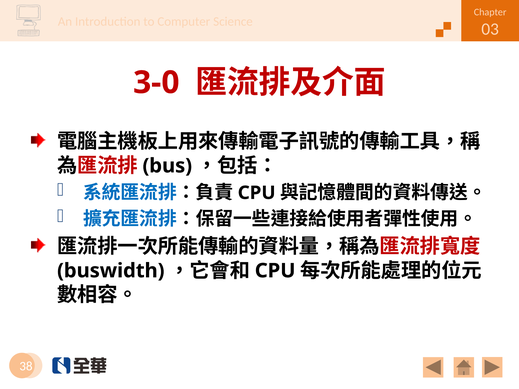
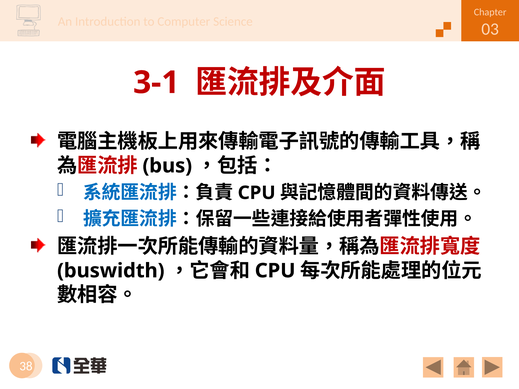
3-0: 3-0 -> 3-1 (156, 83)
